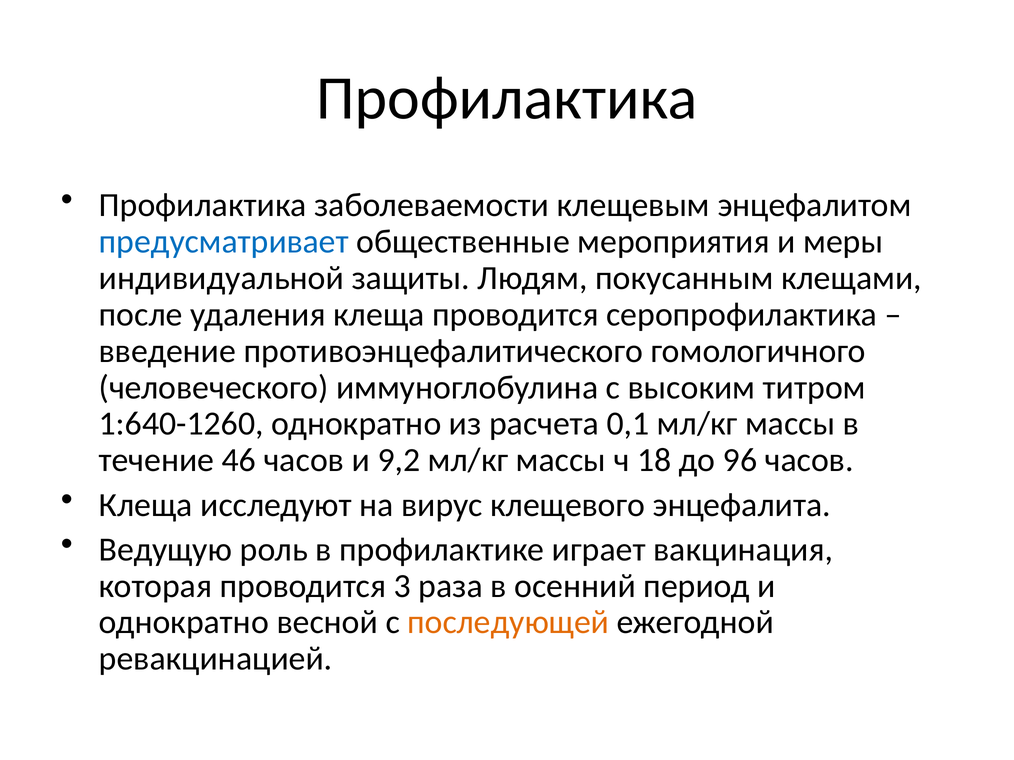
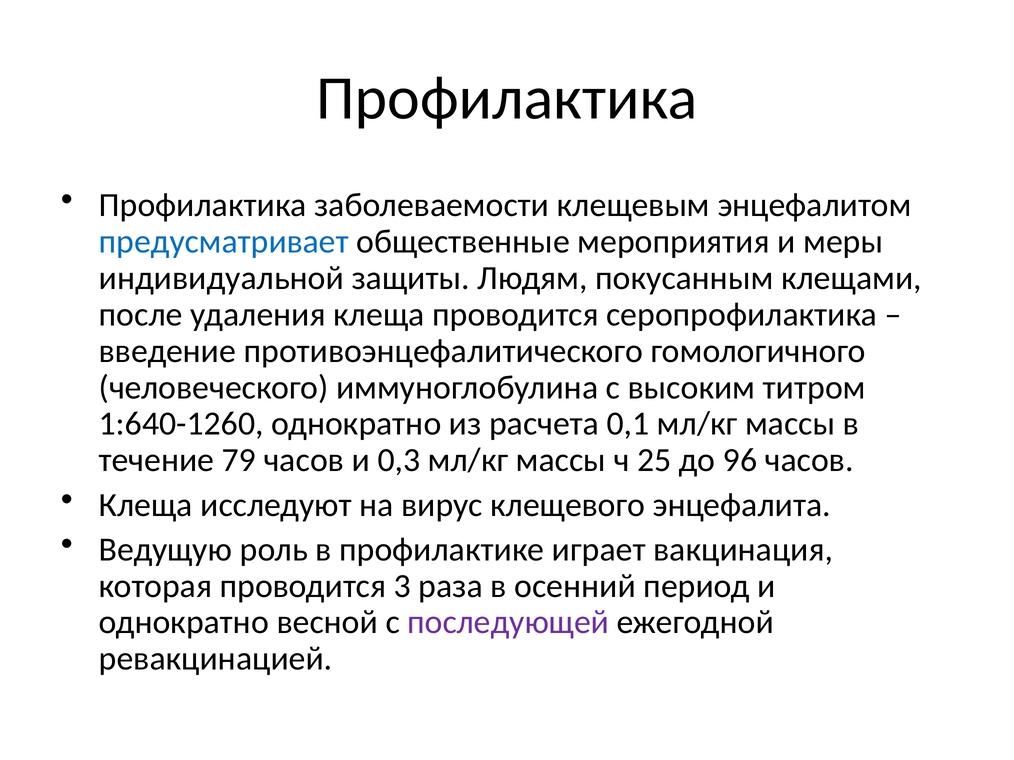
46: 46 -> 79 (239, 461)
9,2: 9,2 -> 0,3 (399, 461)
18: 18 -> 25 (654, 461)
последующей colour: orange -> purple (508, 623)
